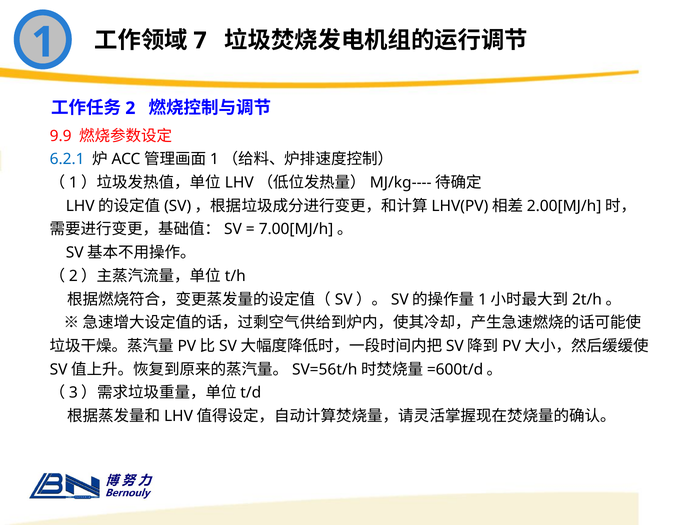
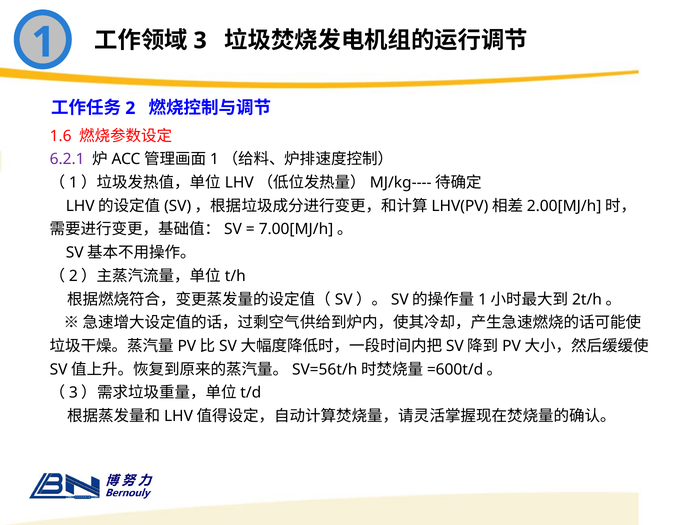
7: 7 -> 3 (200, 41)
9.9: 9.9 -> 1.6 (61, 136)
6.2.1 colour: blue -> purple (67, 159)
